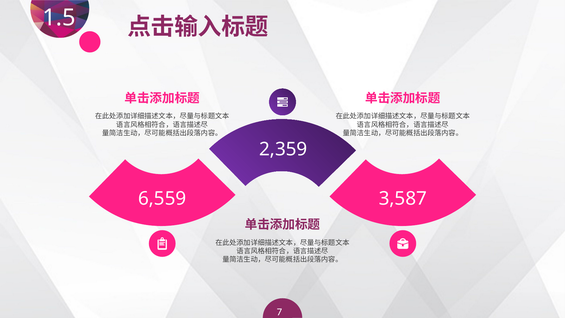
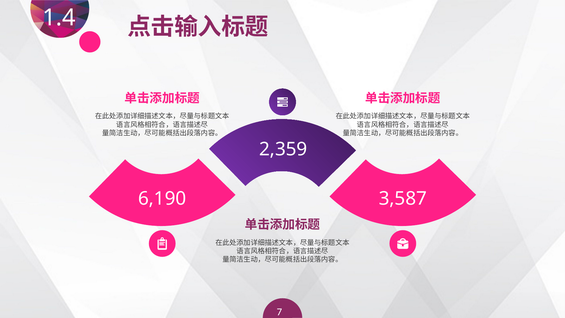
1.5: 1.5 -> 1.4 (59, 18)
6,559: 6,559 -> 6,190 (162, 199)
